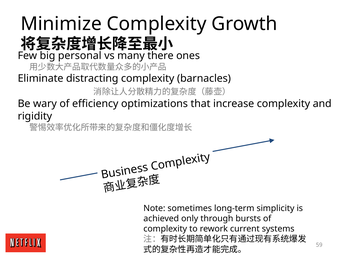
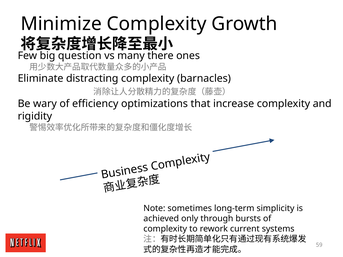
personal: personal -> question (80, 56)
